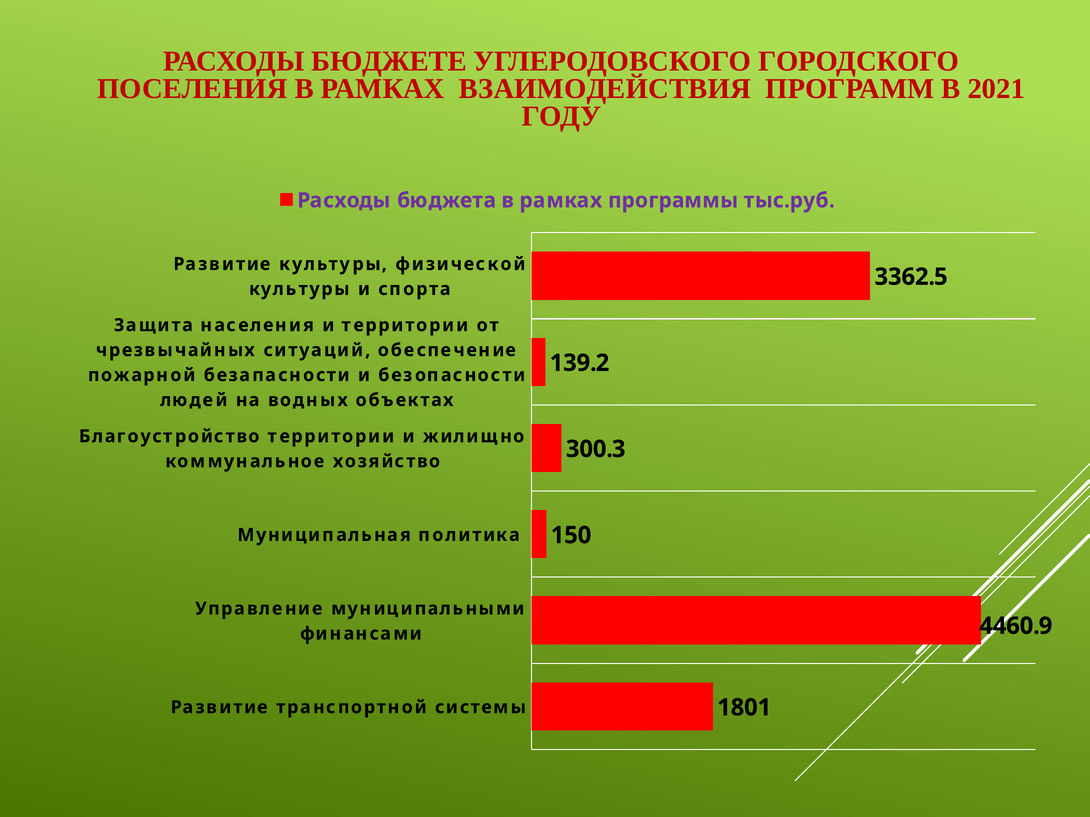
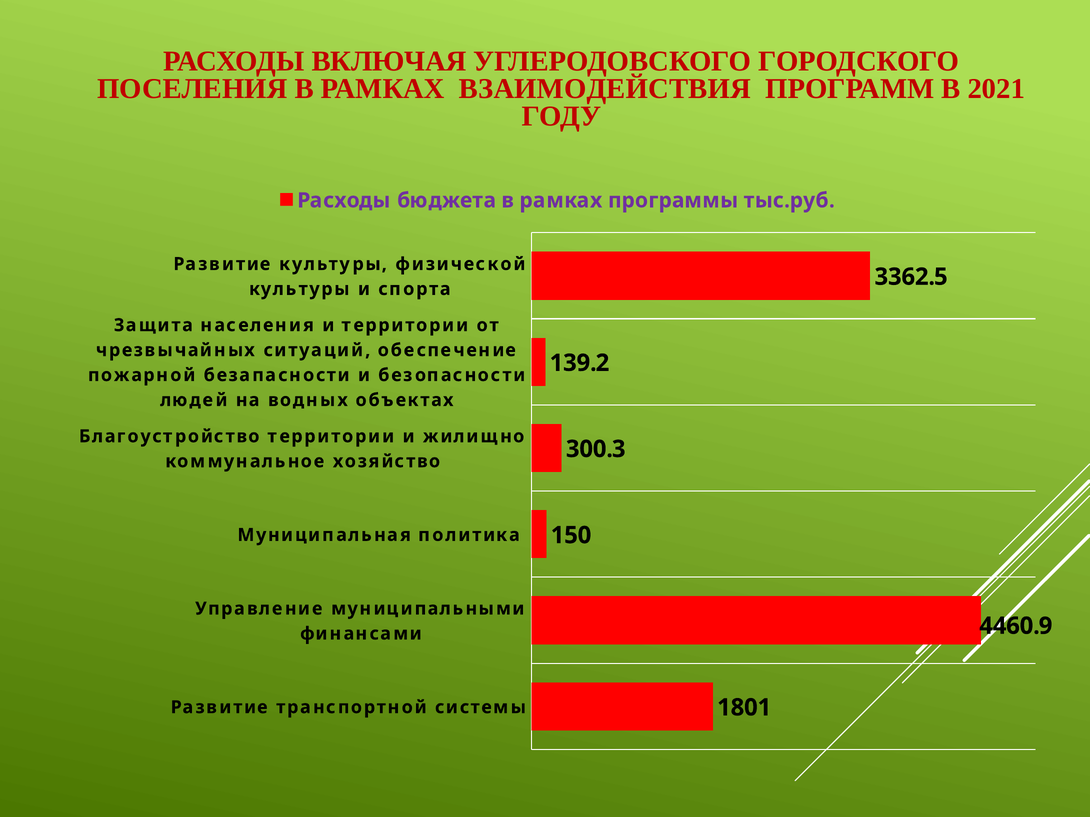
БЮДЖЕТЕ: БЮДЖЕТЕ -> ВКЛЮЧАЯ (389, 61)
